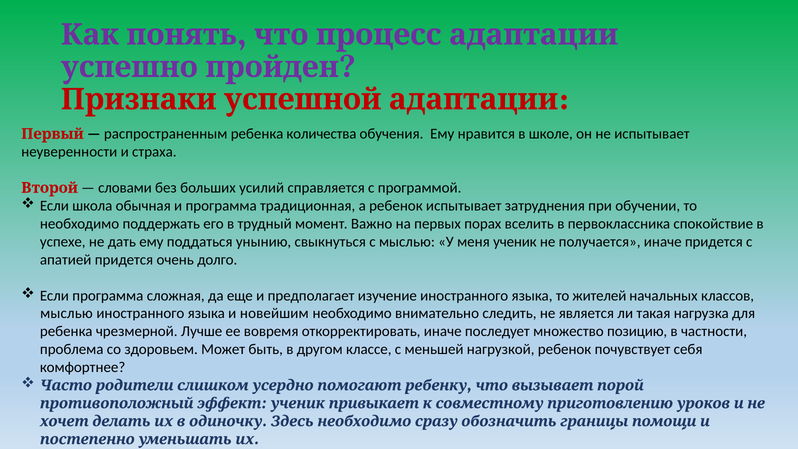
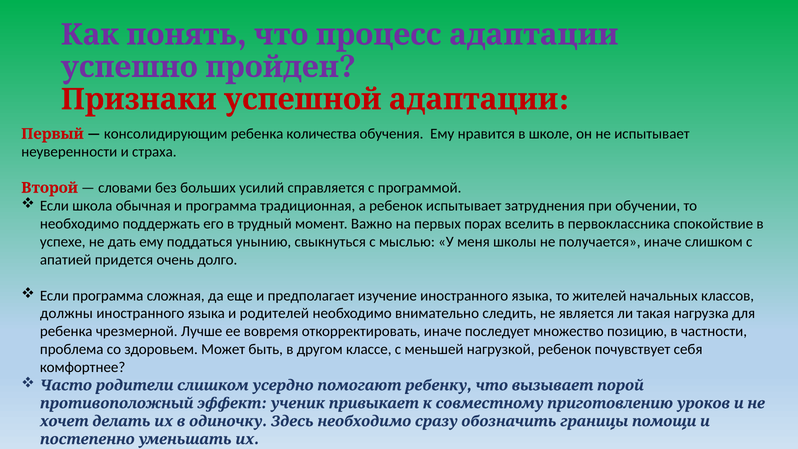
распространенным: распространенным -> консолидирующим (166, 134)
меня ученик: ученик -> школы (515, 242)
иначе придется: придется -> слишком (714, 242)
мыслью: мыслью -> должны (66, 313)
новейшим: новейшим -> родителей (274, 313)
